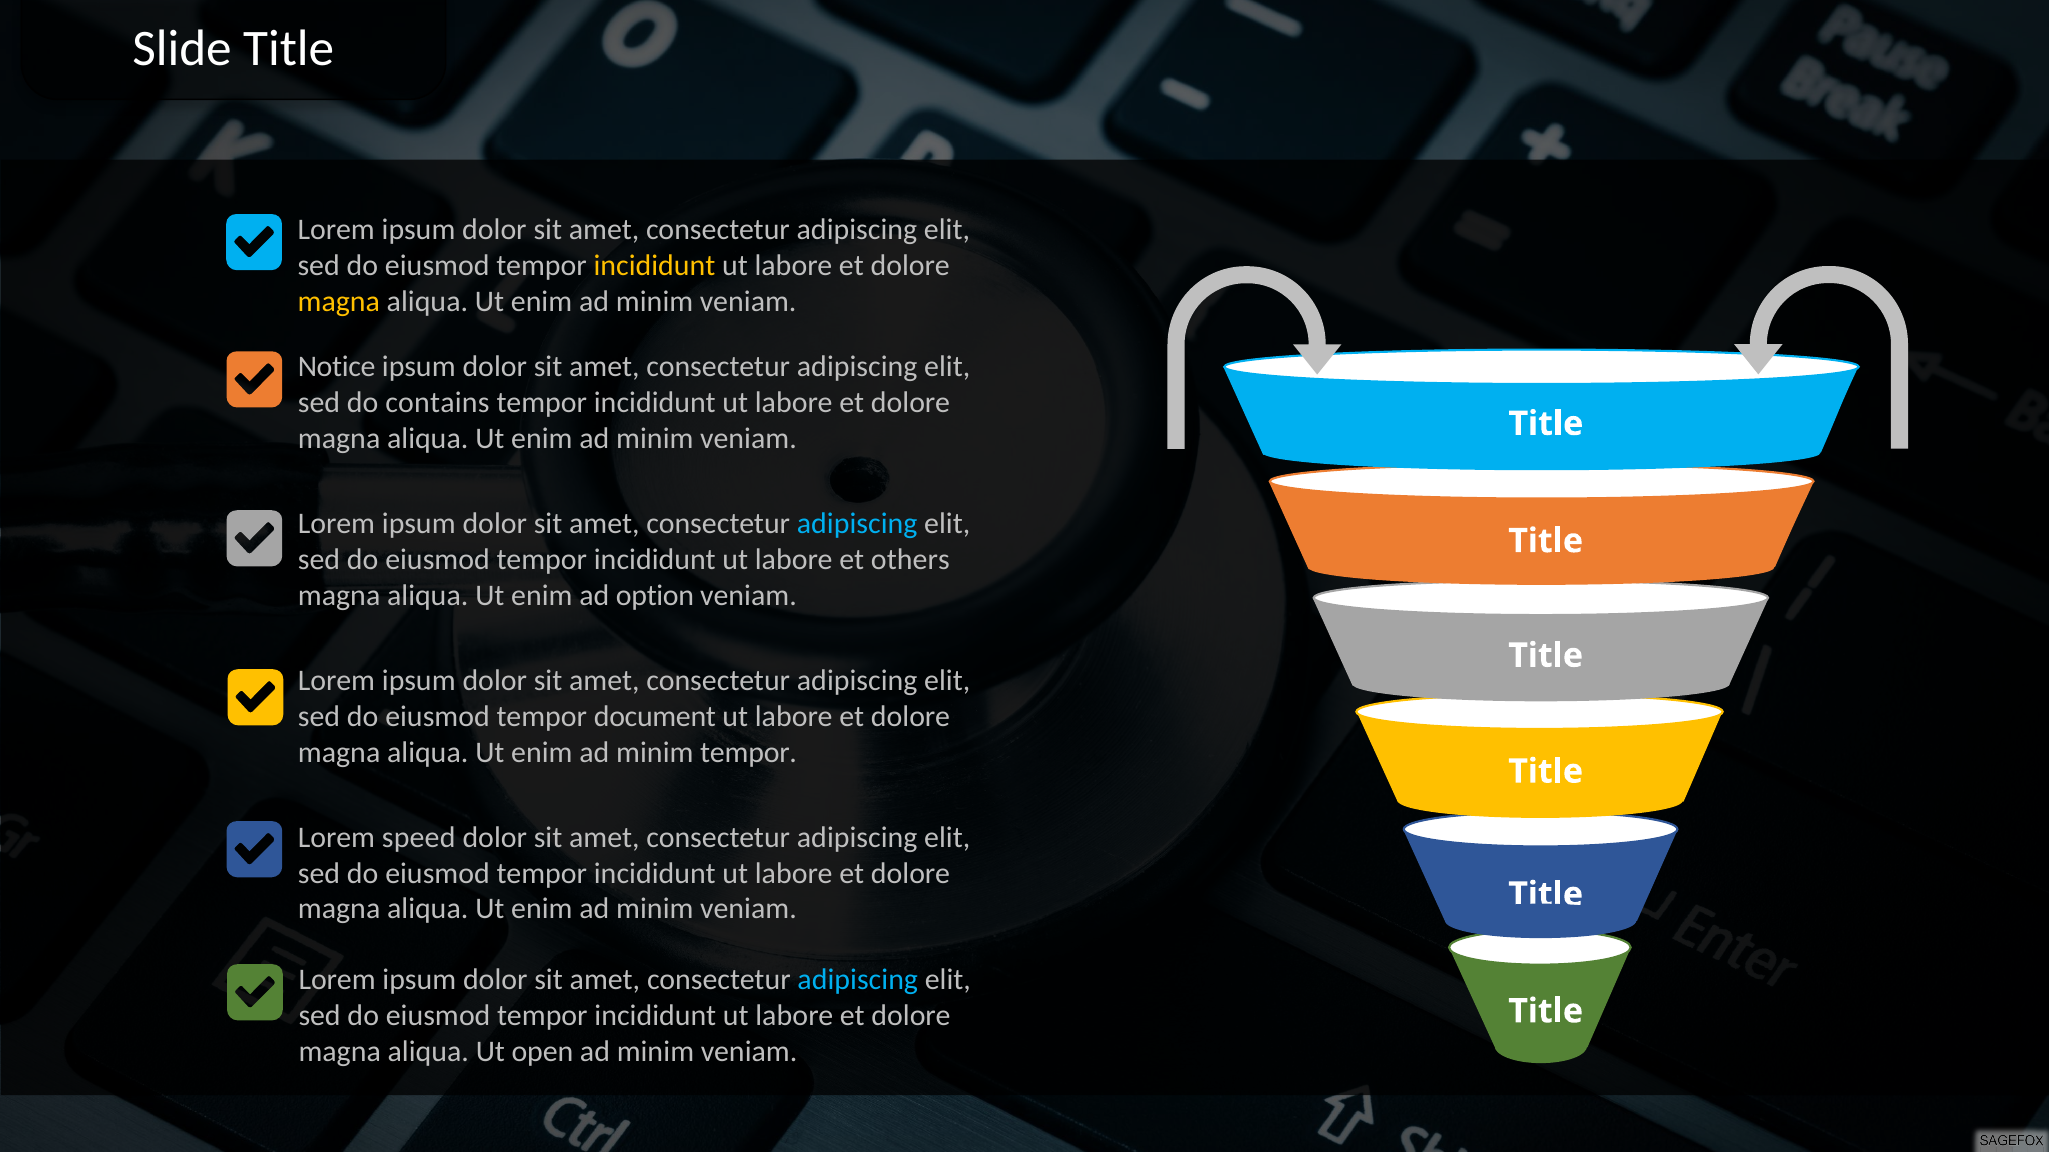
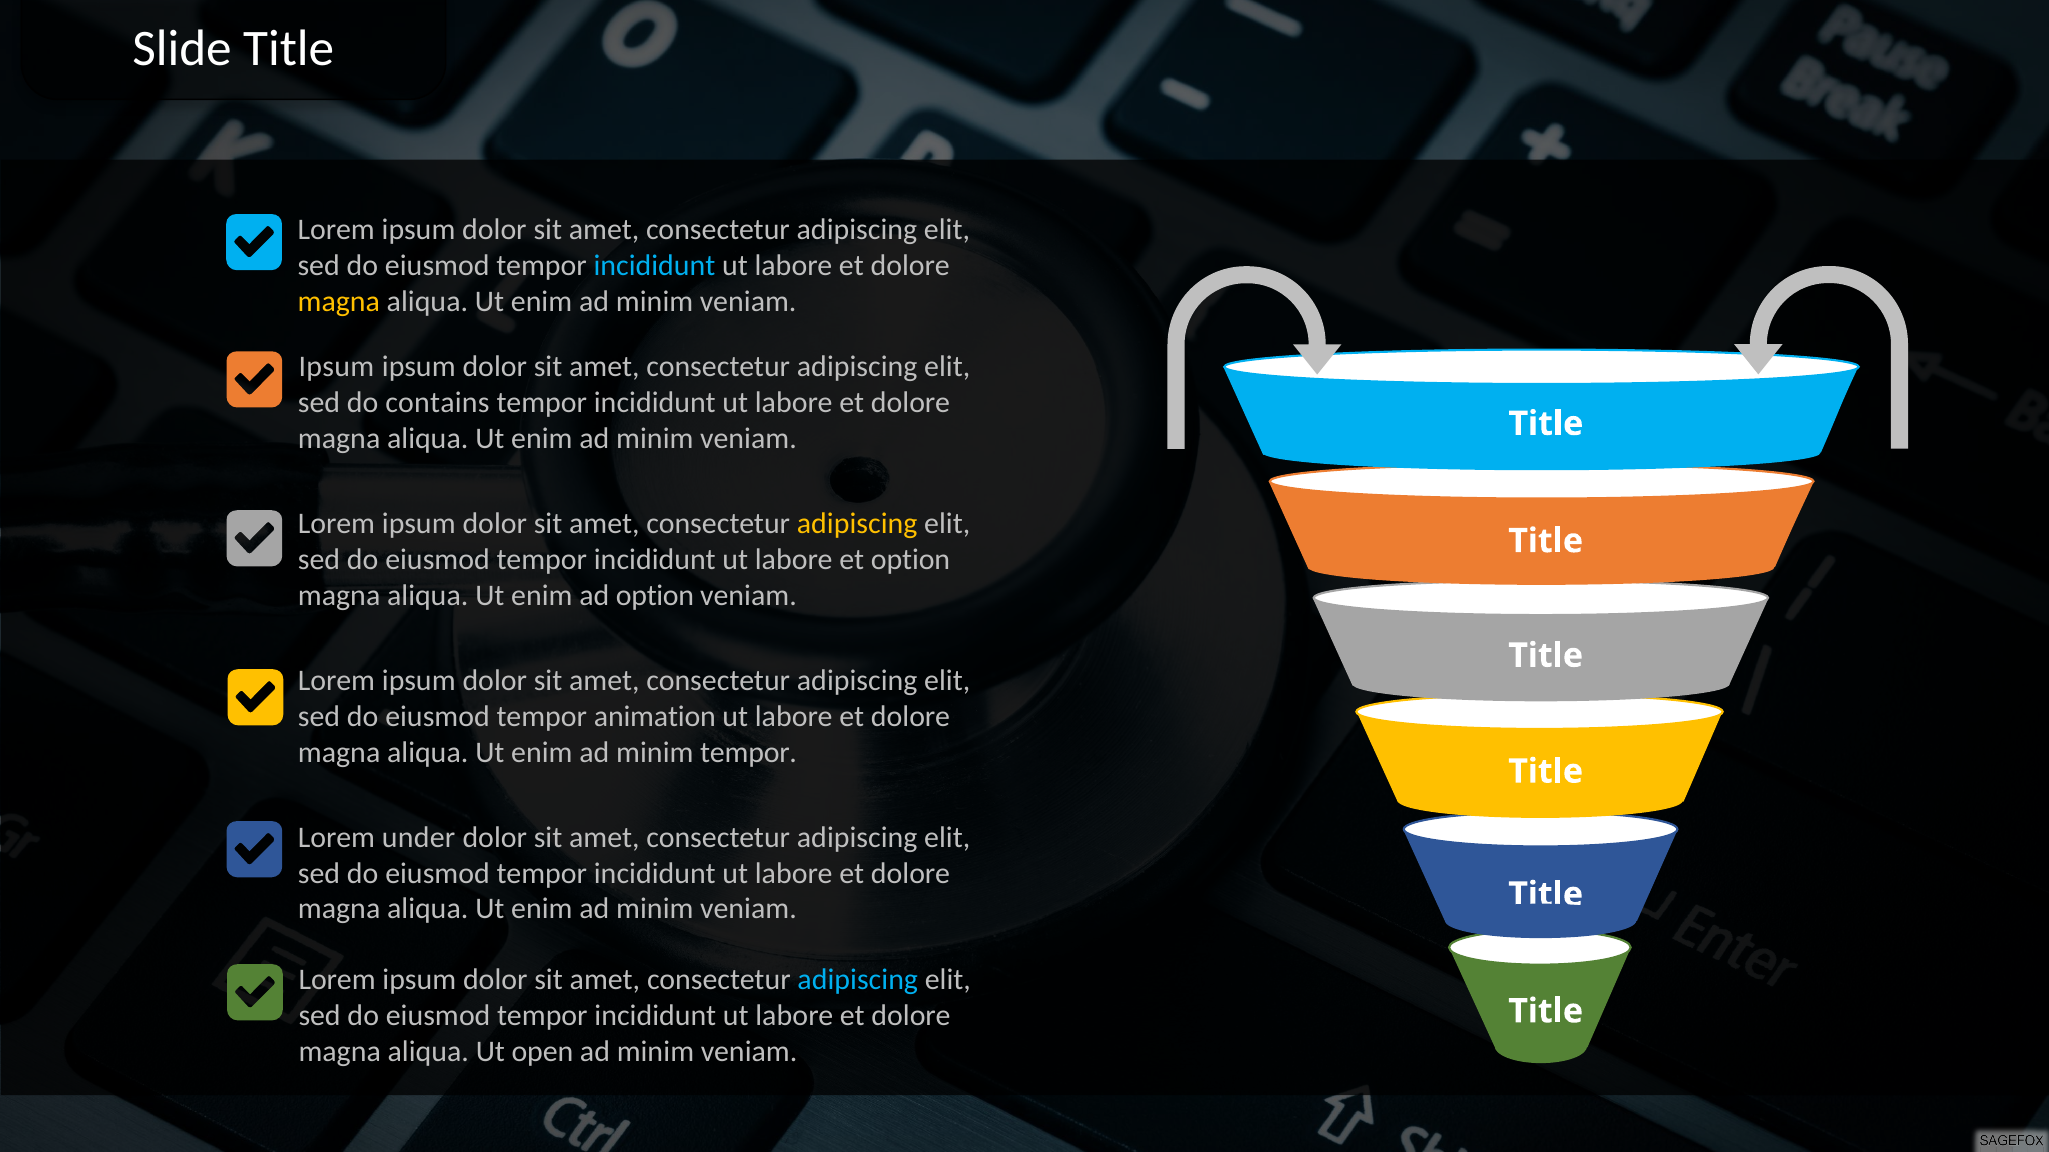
incididunt colour: yellow -> light blue (654, 266)
Notice: Notice -> Ipsum (336, 367)
adipiscing colour: light blue -> yellow (857, 524)
et others: others -> option (911, 560)
document: document -> animation (655, 717)
speed: speed -> under (419, 838)
